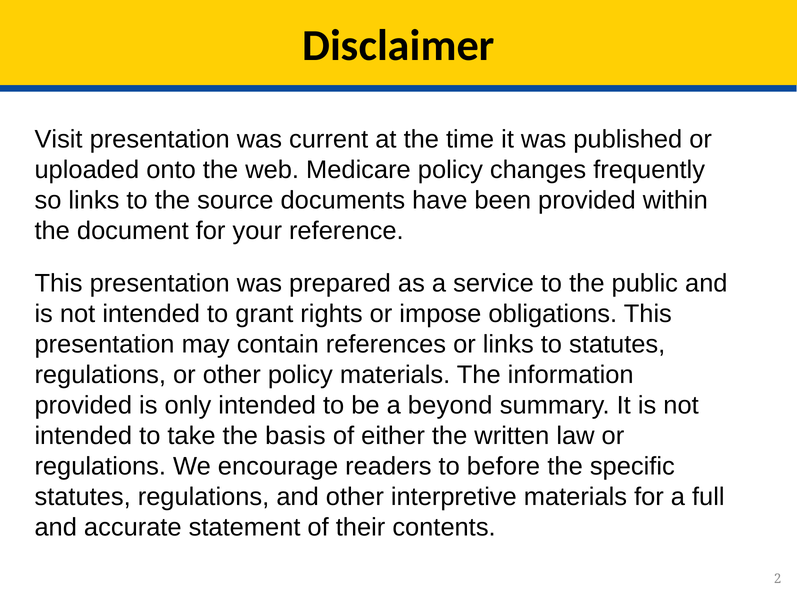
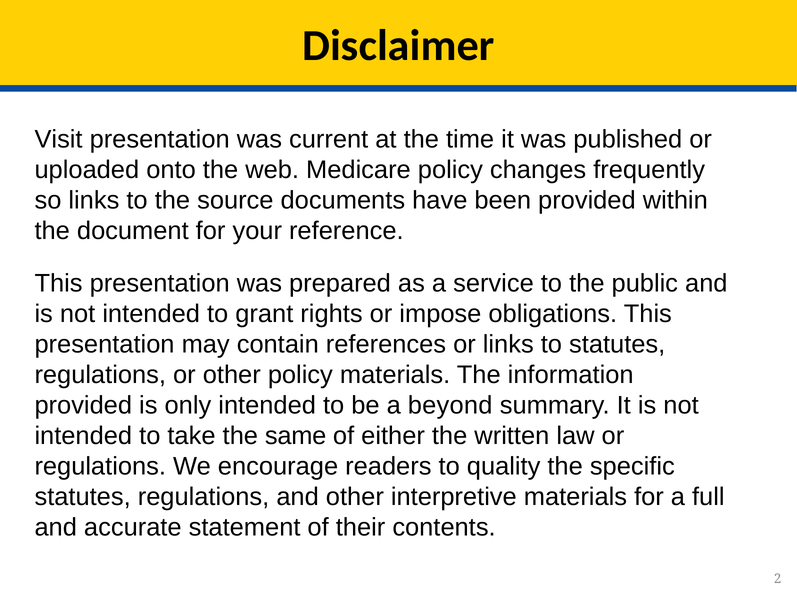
basis: basis -> same (296, 436)
before: before -> quality (504, 467)
